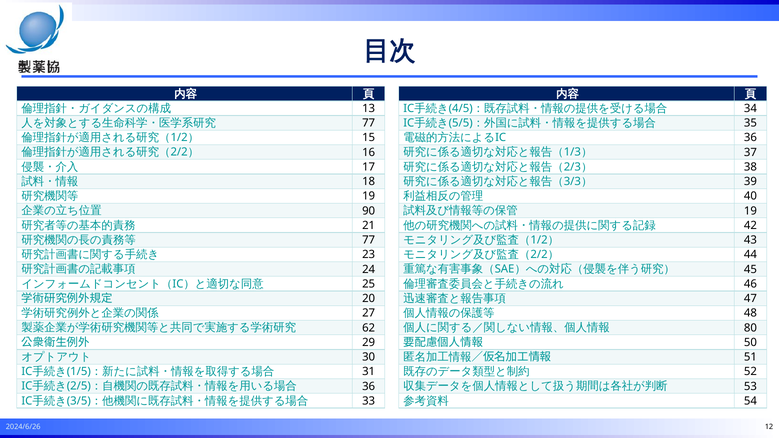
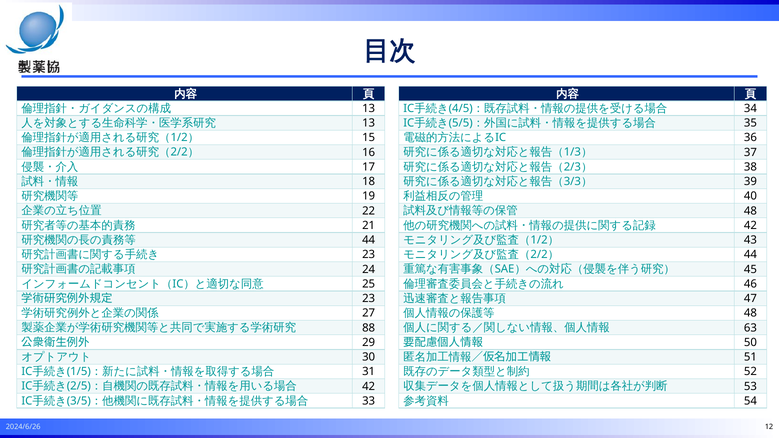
77: 77 -> 13 (369, 123)
90: 90 -> 22 (369, 211)
19: 19 -> 48 (750, 211)
77: 77 -> 44 (369, 240)
20: 20 -> 23 (369, 299)
62: 62 -> 88 (369, 328)
80: 80 -> 63 (750, 328)
36: 36 -> 42 (369, 386)
